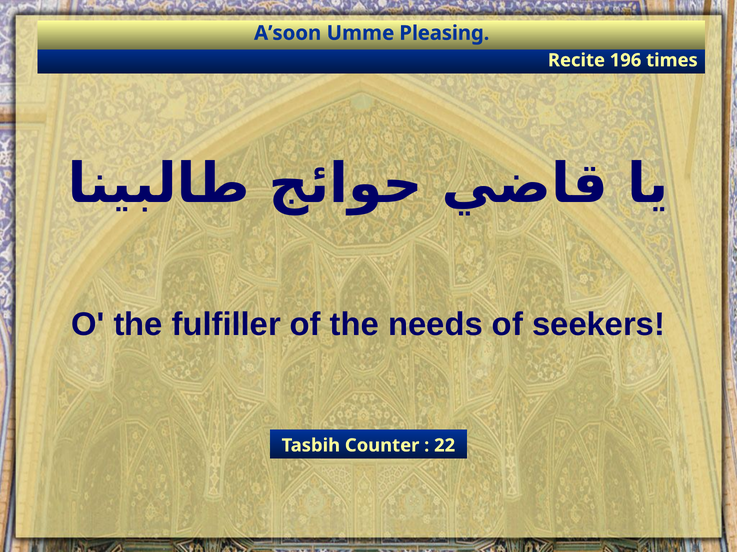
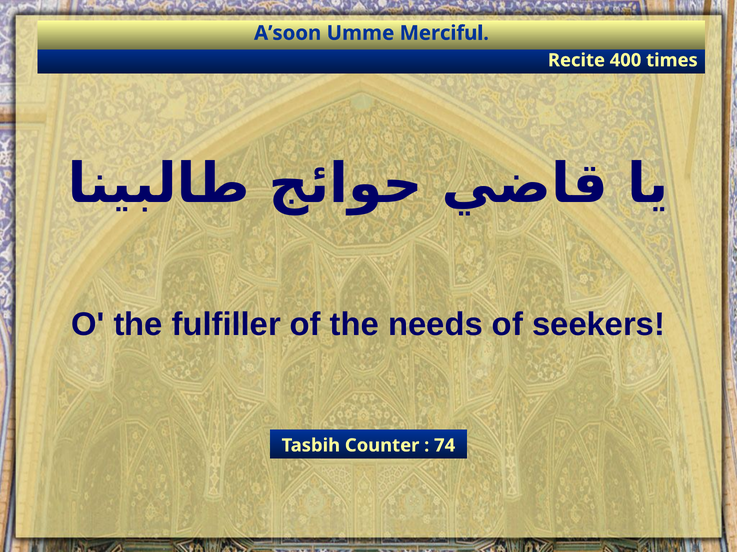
Pleasing: Pleasing -> Merciful (444, 33)
196: 196 -> 400 (626, 60)
22: 22 -> 74 (445, 446)
